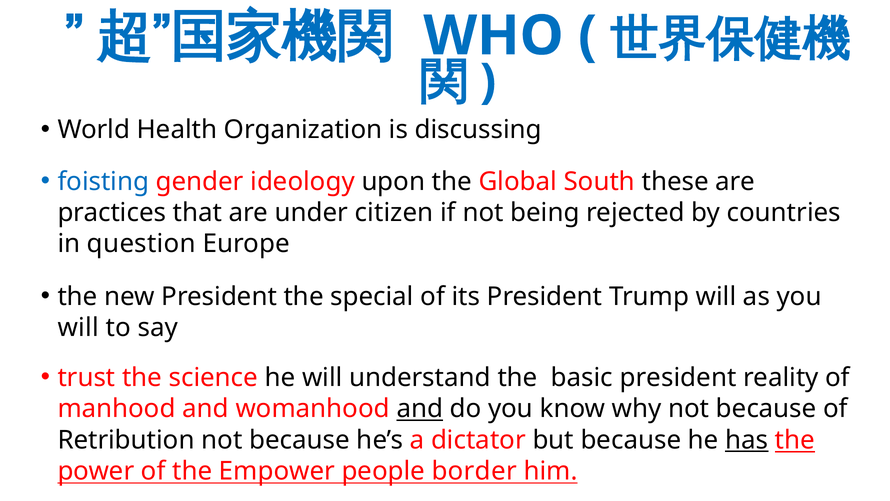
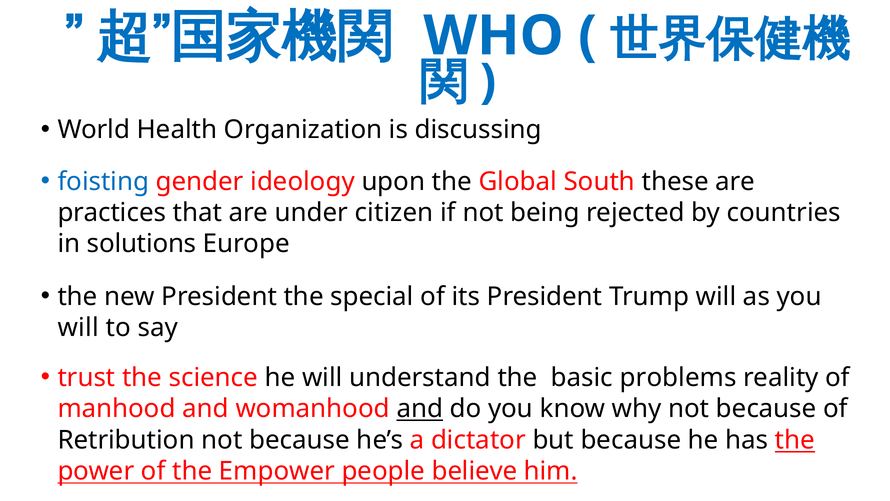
question: question -> solutions (142, 244)
basic president: president -> problems (678, 378)
has underline: present -> none (747, 440)
border: border -> believe (474, 471)
